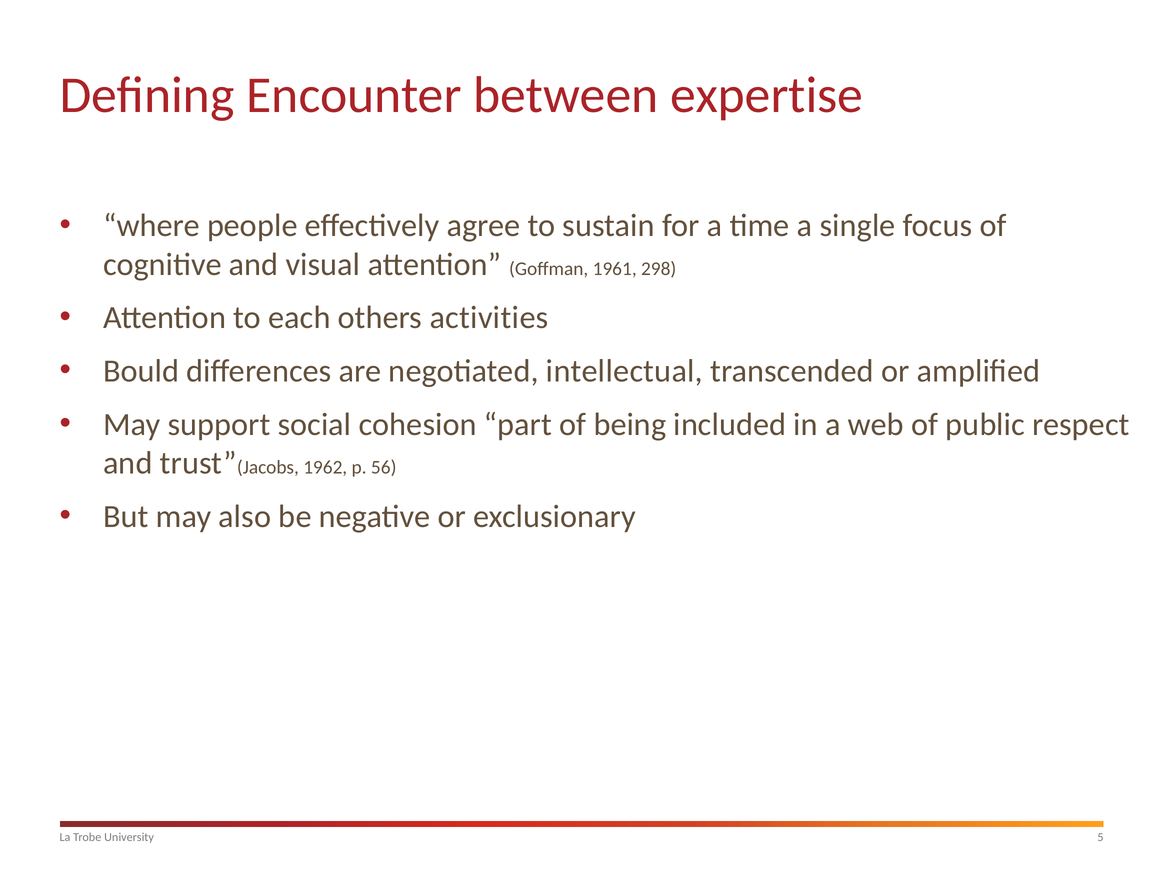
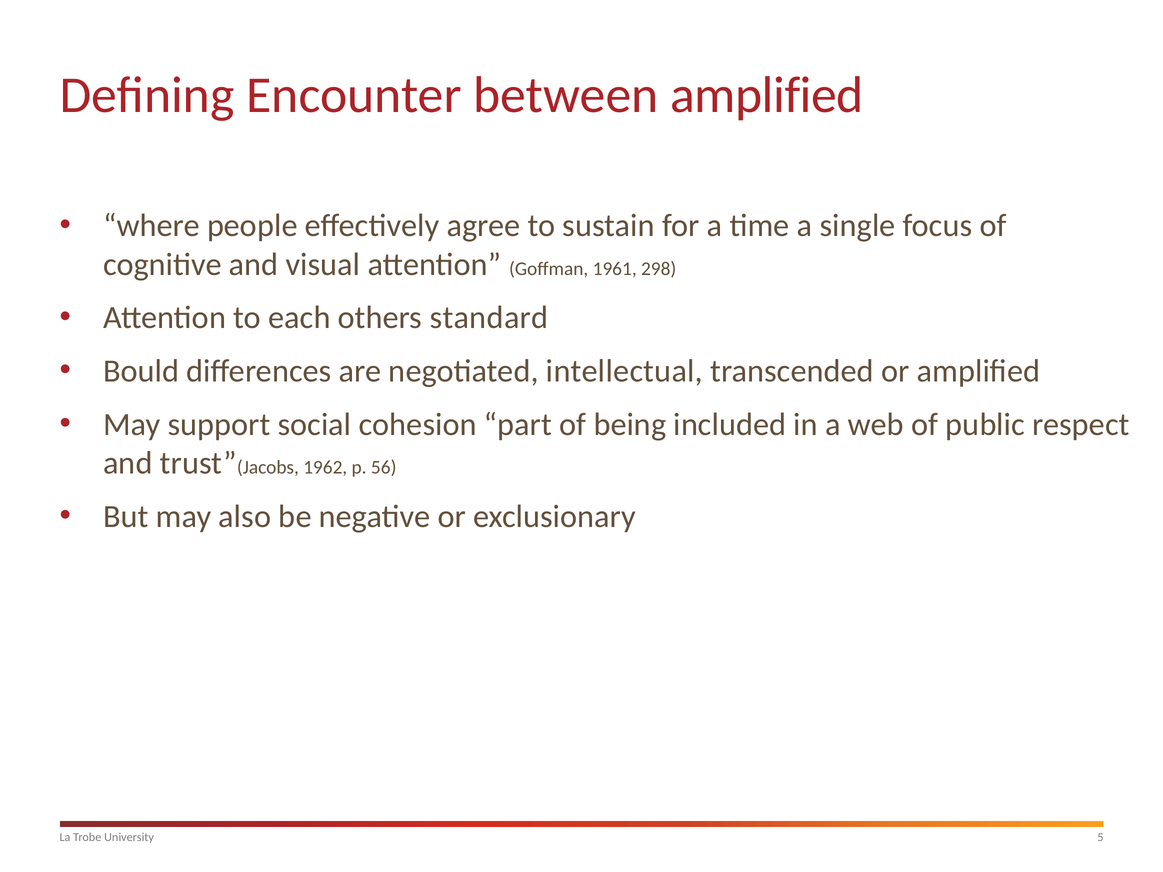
between expertise: expertise -> amplified (767, 95)
activities: activities -> standard (489, 318)
